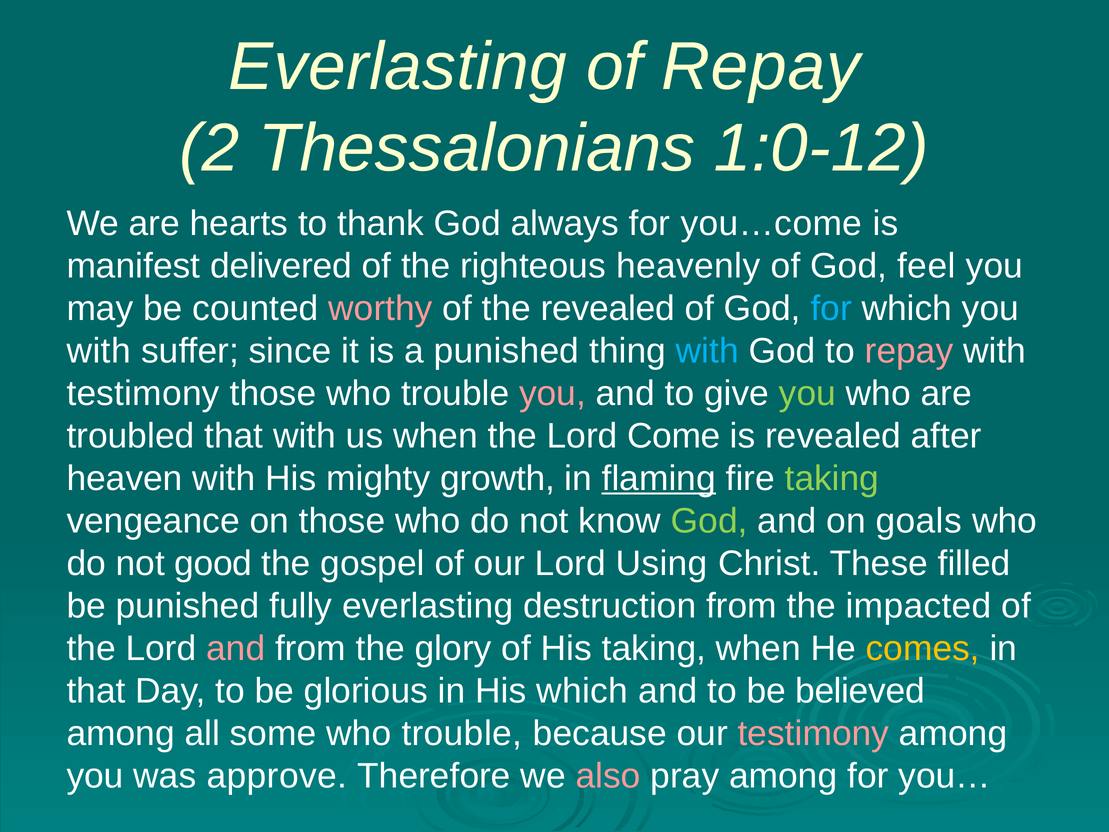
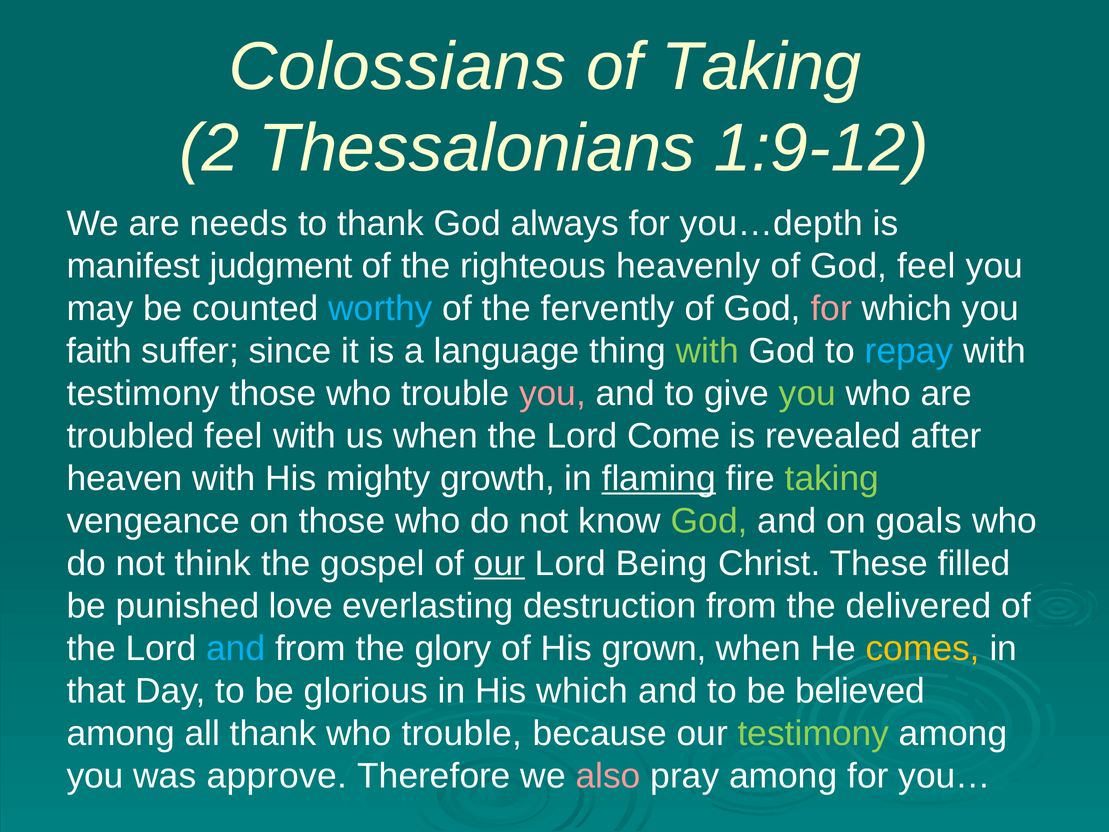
Everlasting: Everlasting -> Colossians (397, 67)
of Repay: Repay -> Taking (761, 67)
1:0-12: 1:0-12 -> 1:9-12 (821, 148)
hearts: hearts -> needs (239, 223)
you…come: you…come -> you…depth (771, 223)
delivered: delivered -> judgment (281, 266)
worthy colour: pink -> light blue (380, 308)
the revealed: revealed -> fervently (608, 308)
for colour: light blue -> pink (831, 308)
with: with -> faith (99, 351)
a punished: punished -> language (507, 351)
with colour: light blue -> light green (707, 351)
repay colour: pink -> light blue (909, 351)
troubled that: that -> feel (234, 436)
good: good -> think (213, 563)
our underline: none -> present (499, 563)
Using: Using -> Being (662, 563)
fully: fully -> love (301, 606)
impacted: impacted -> delivered (919, 606)
and colour: pink -> light blue (236, 648)
His taking: taking -> grown (654, 648)
all some: some -> thank (273, 733)
testimony colour: pink -> light green (813, 733)
